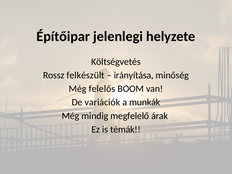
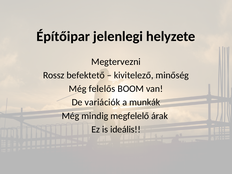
Költségvetés: Költségvetés -> Megtervezni (116, 62)
felkészült: felkészült -> befektető (86, 75)
irányítása: irányítása -> kivitelező (134, 75)
témák: témák -> ideális (125, 129)
